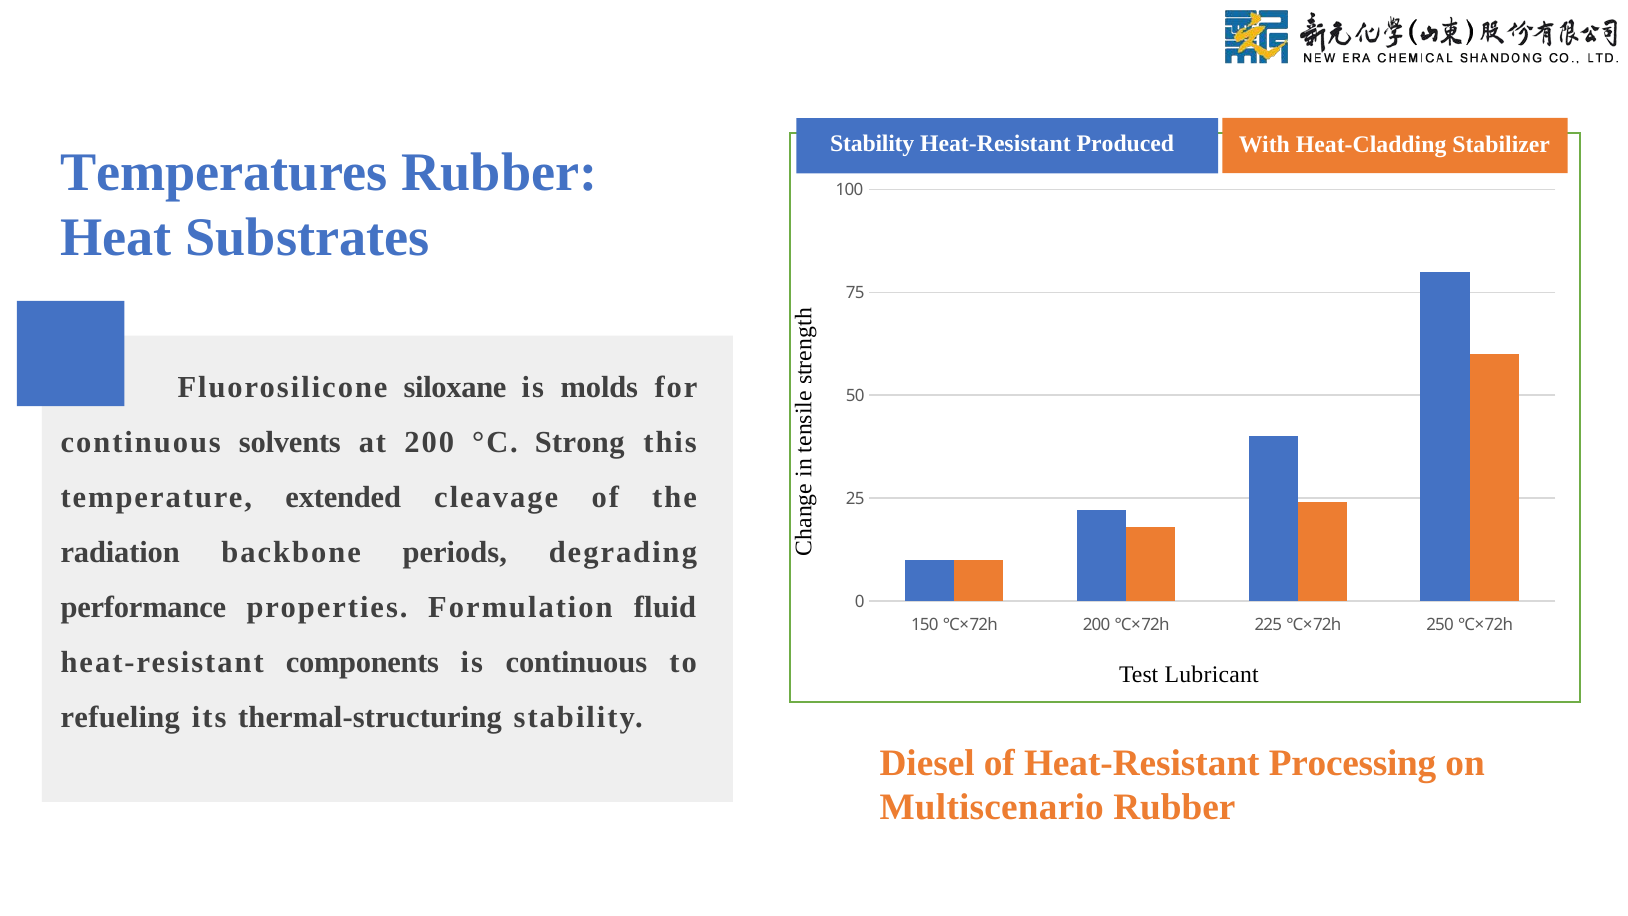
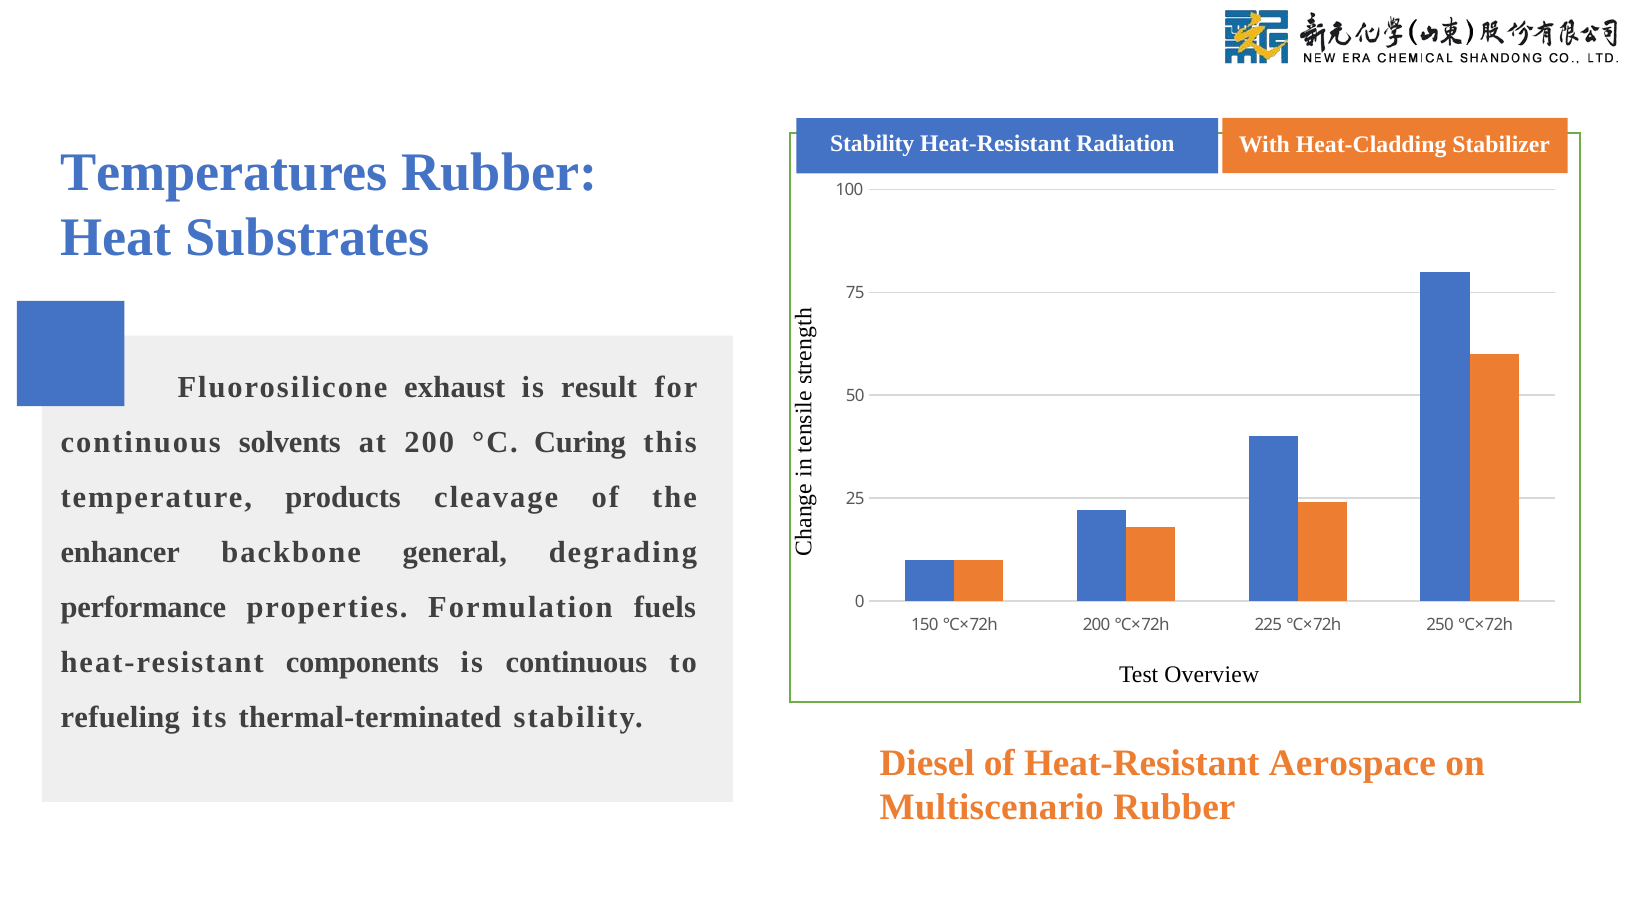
Produced: Produced -> Radiation (1126, 144)
siloxane: siloxane -> exhaust (455, 387)
molds: molds -> result (599, 387)
Strong: Strong -> Curing (580, 442)
extended: extended -> products (343, 497)
radiation: radiation -> enhancer (120, 552)
periods: periods -> general (455, 552)
fluid: fluid -> fuels (665, 607)
Lubricant: Lubricant -> Overview (1212, 674)
thermal‑structuring: thermal‑structuring -> thermal‑terminated (370, 717)
Processing: Processing -> Aerospace (1352, 763)
